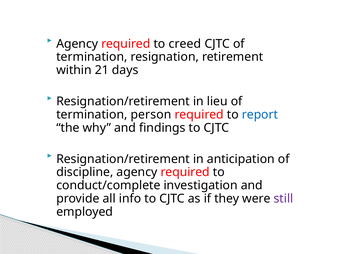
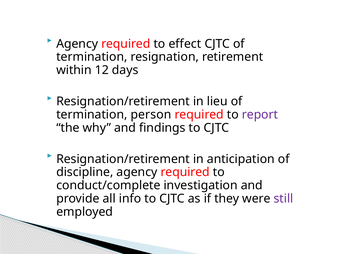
creed: creed -> effect (185, 44)
21: 21 -> 12 (102, 70)
report colour: blue -> purple (260, 114)
